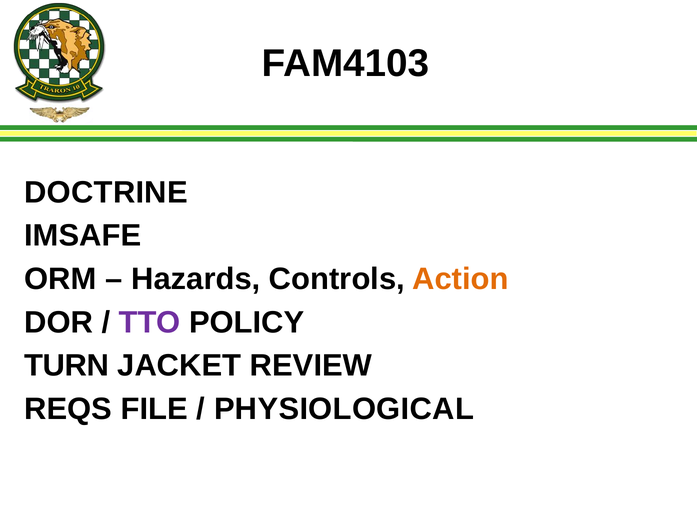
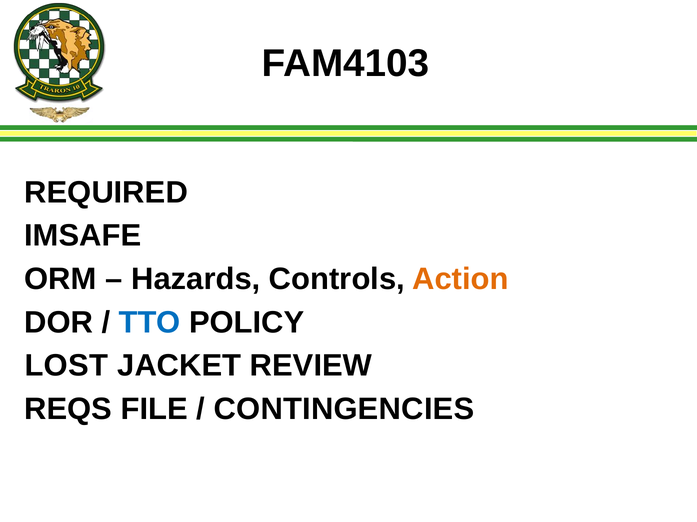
DOCTRINE: DOCTRINE -> REQUIRED (106, 193)
TTO colour: purple -> blue (150, 323)
TURN: TURN -> LOST (66, 366)
PHYSIOLOGICAL: PHYSIOLOGICAL -> CONTINGENCIES (344, 410)
